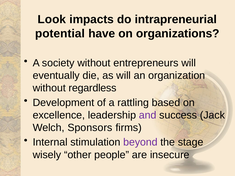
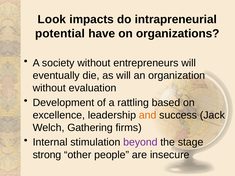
regardless: regardless -> evaluation (93, 88)
and colour: purple -> orange (148, 115)
Sponsors: Sponsors -> Gathering (90, 128)
wisely: wisely -> strong (47, 155)
